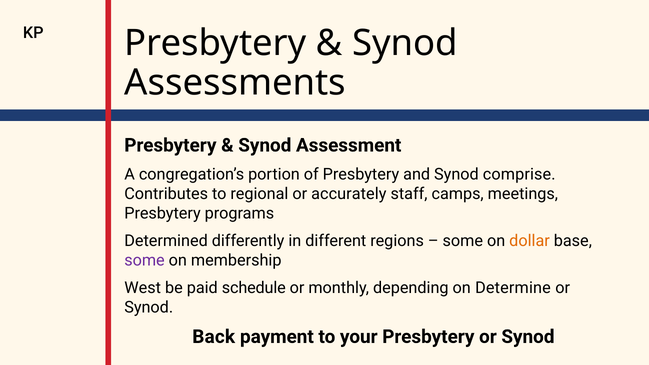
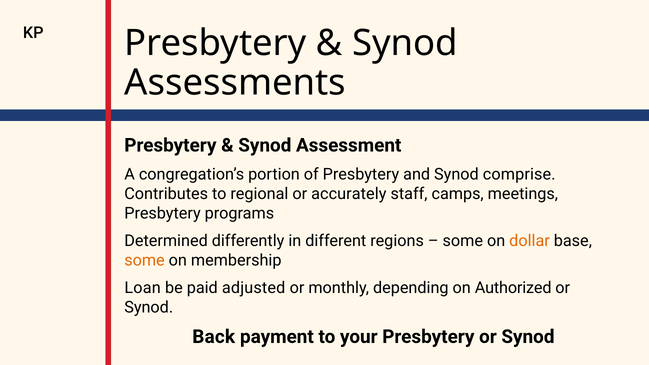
some colour: purple -> orange (144, 260)
West: West -> Loan (143, 288)
schedule: schedule -> adjusted (254, 288)
Determine: Determine -> Authorized (513, 288)
